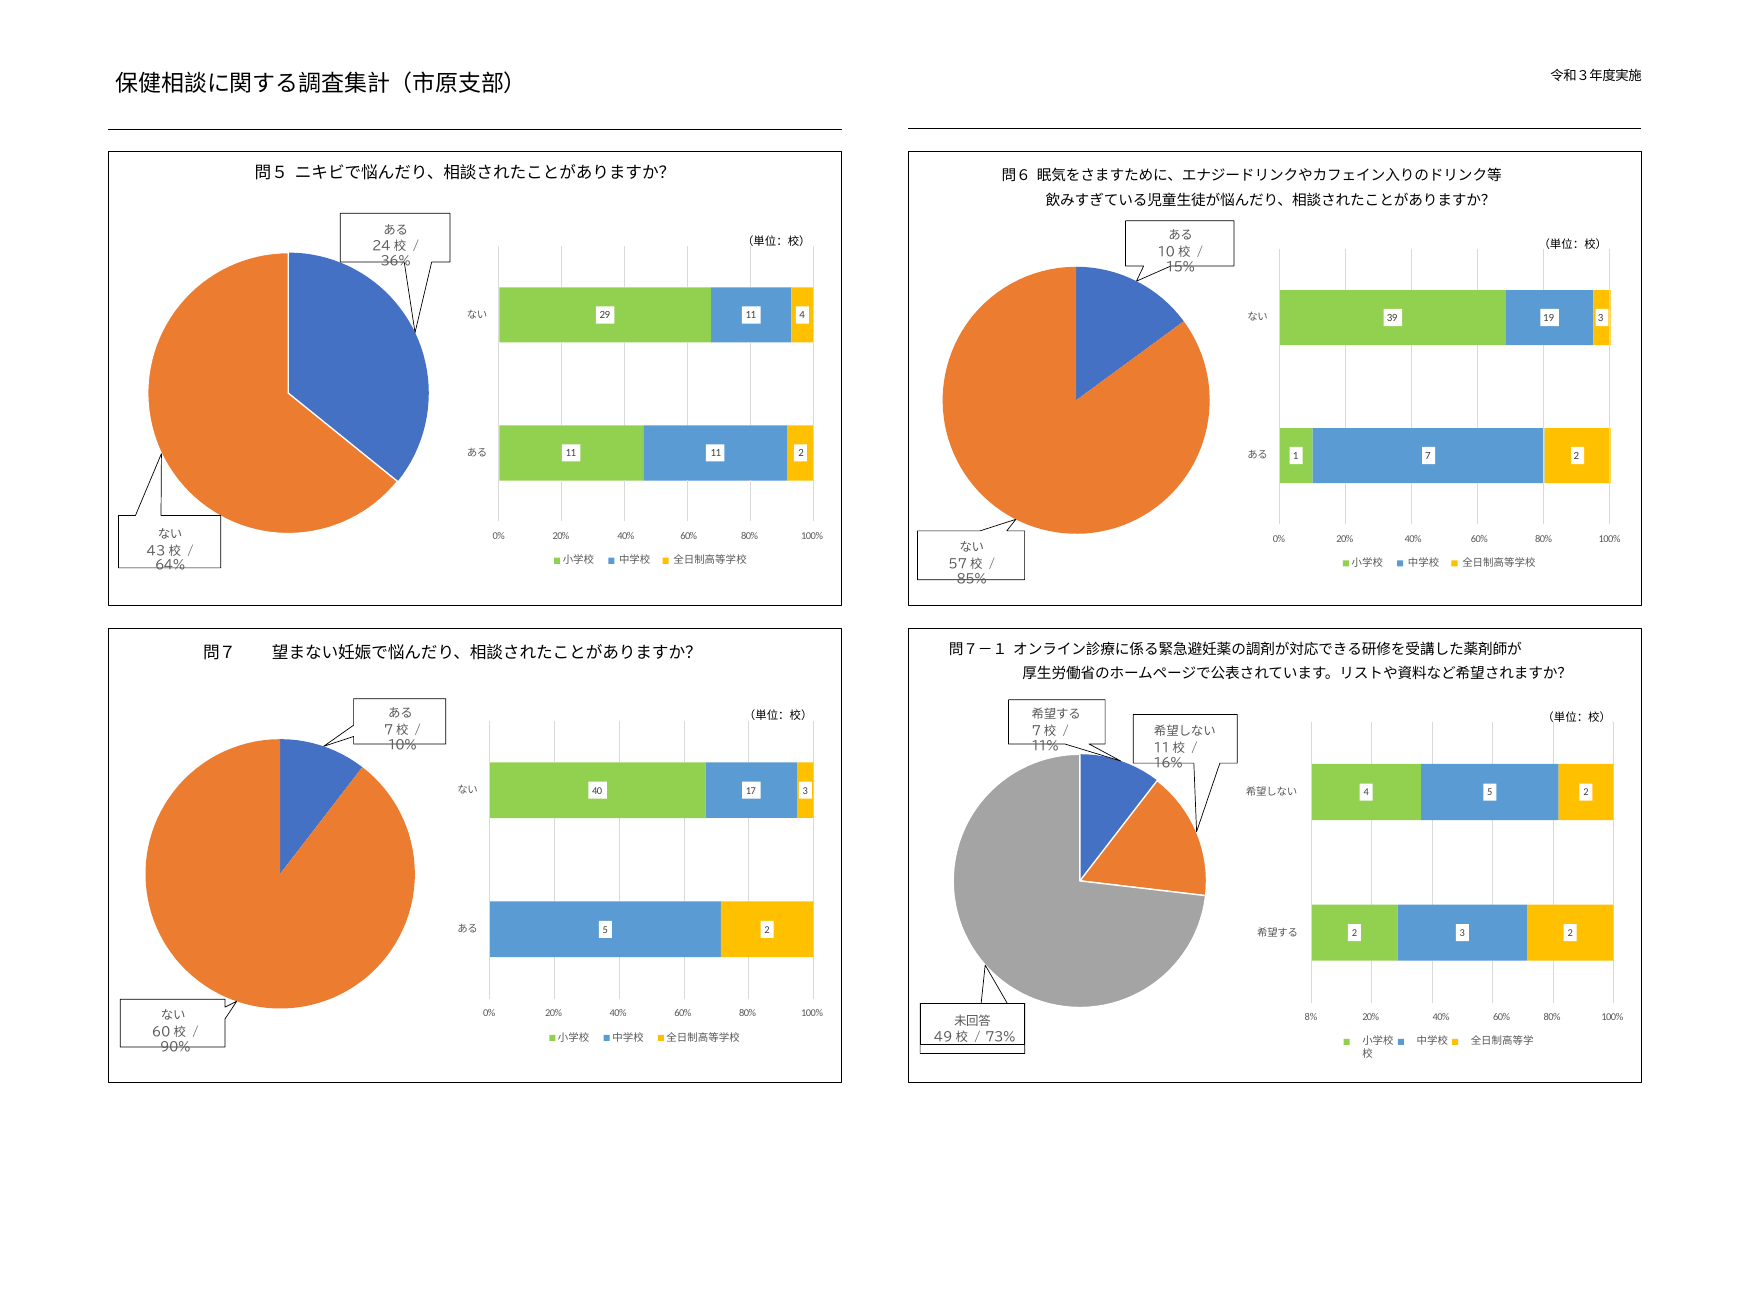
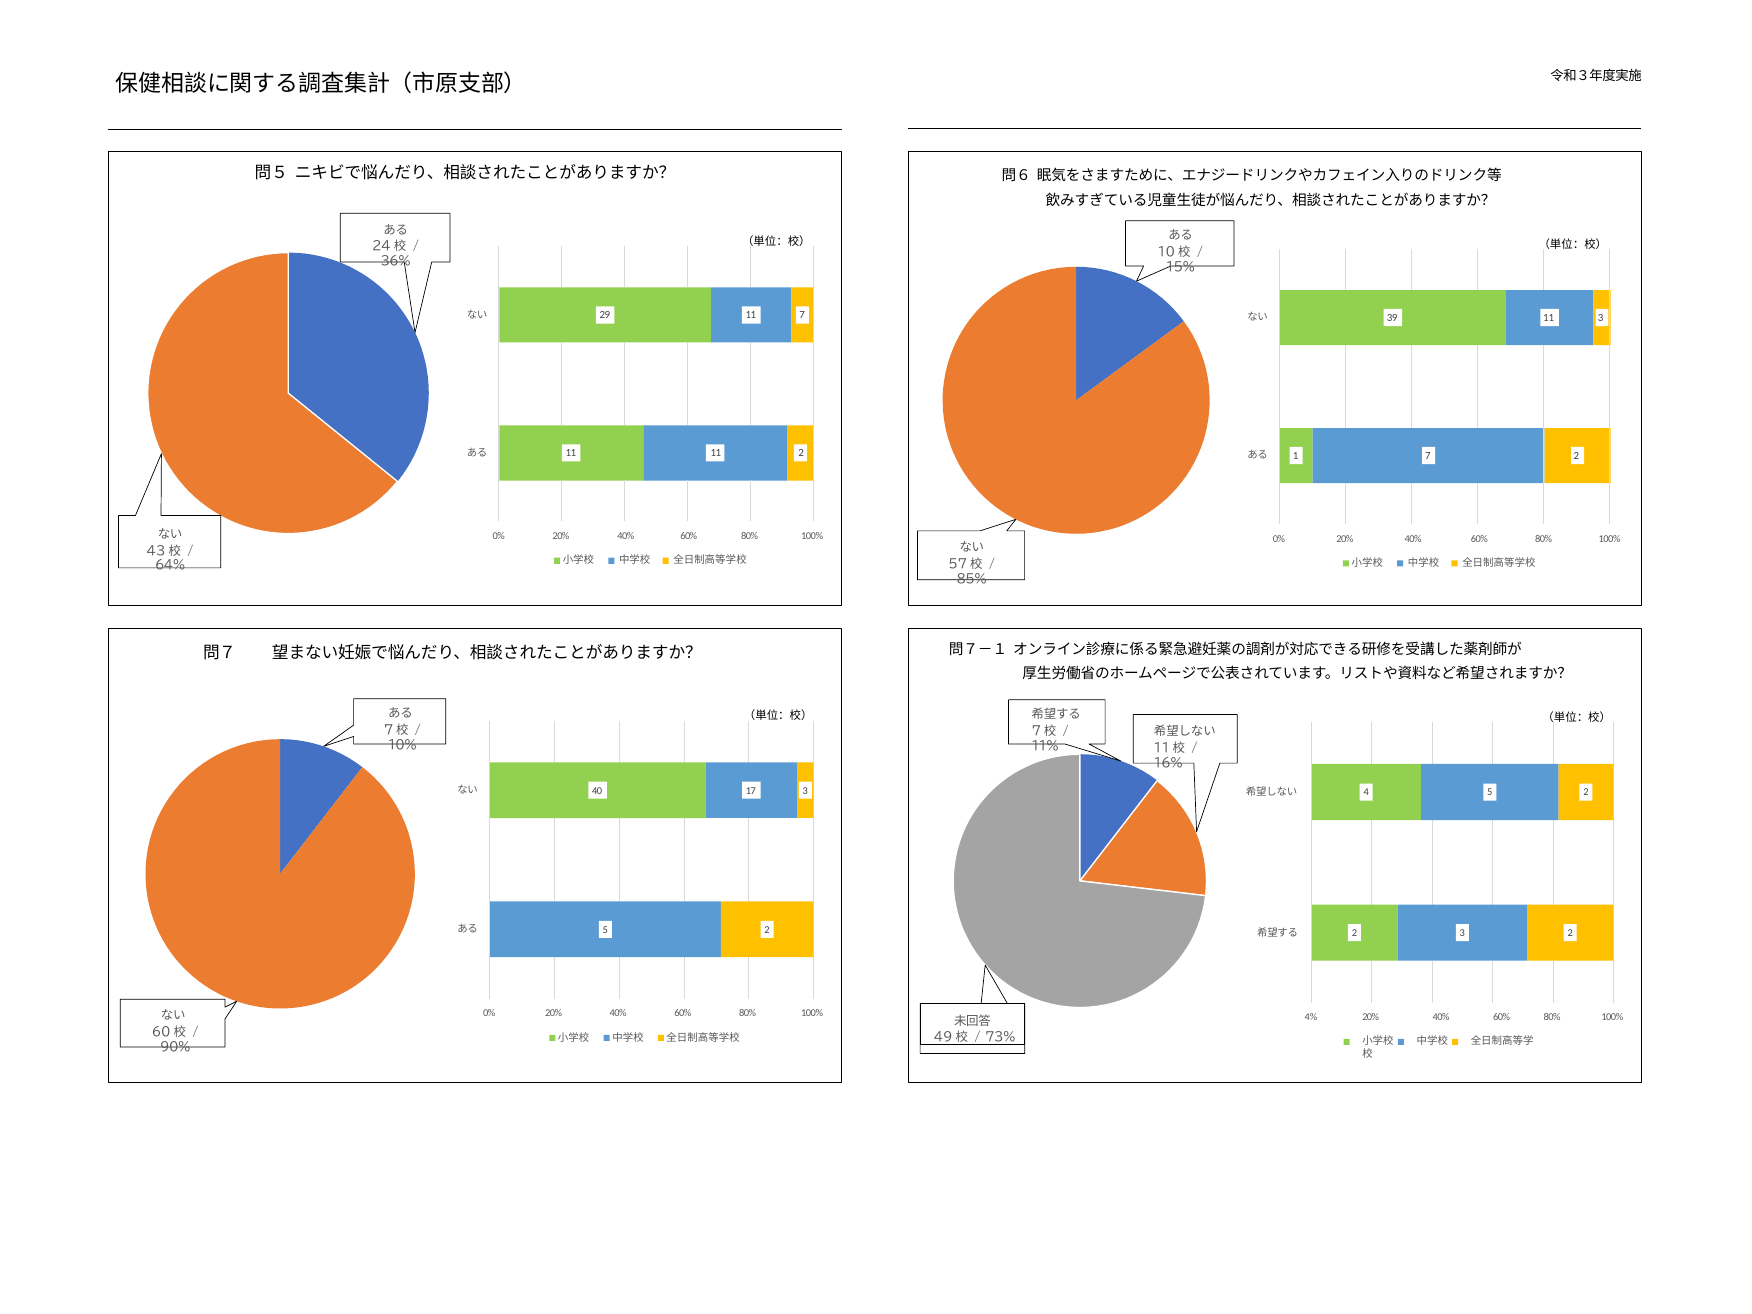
11 4: 4 -> 7 (802, 315)
39 19: 19 -> 11 (1549, 318)
8%: 8% -> 4% (1311, 1017)
